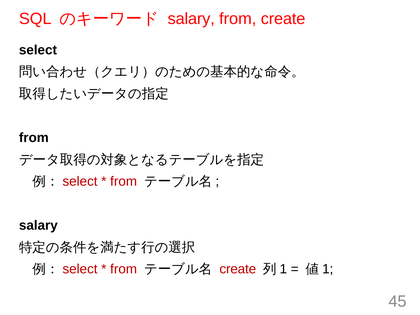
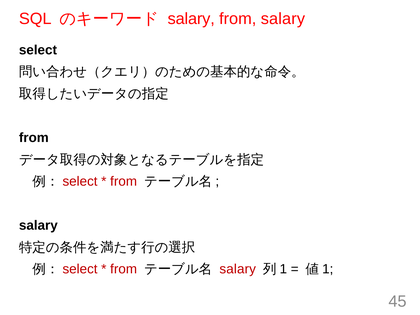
from create: create -> salary (283, 19)
create: create -> salary (238, 269)
